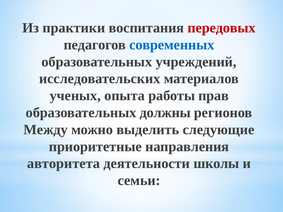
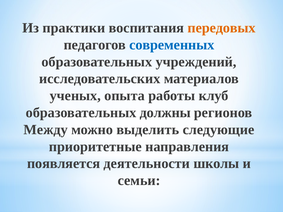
передовых colour: red -> orange (222, 28)
прав: прав -> клуб (214, 96)
авторитета: авторитета -> появляется (64, 164)
